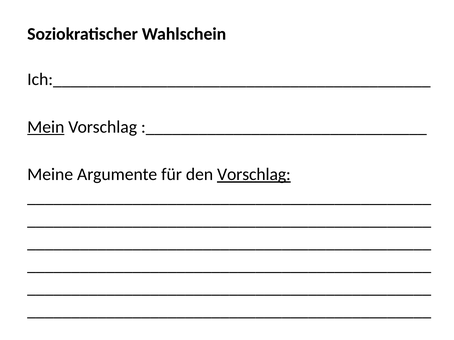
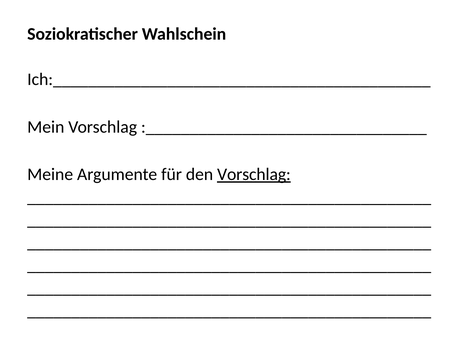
Mein underline: present -> none (46, 127)
